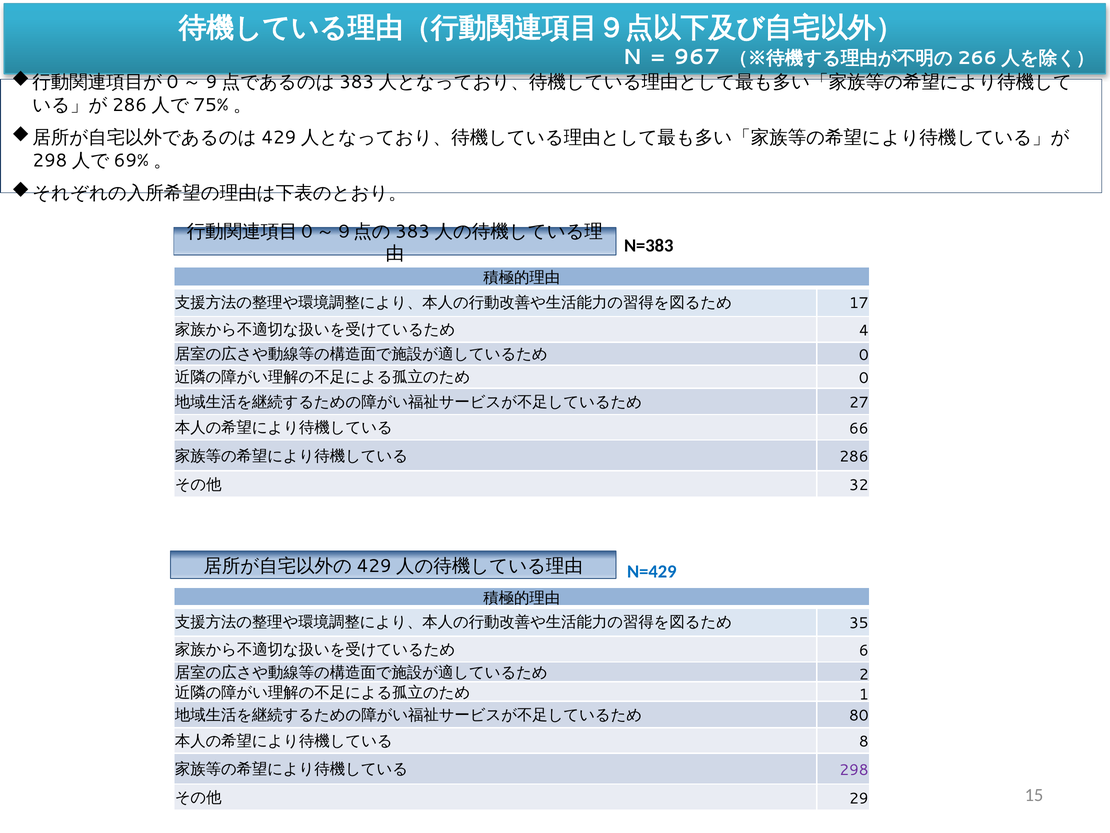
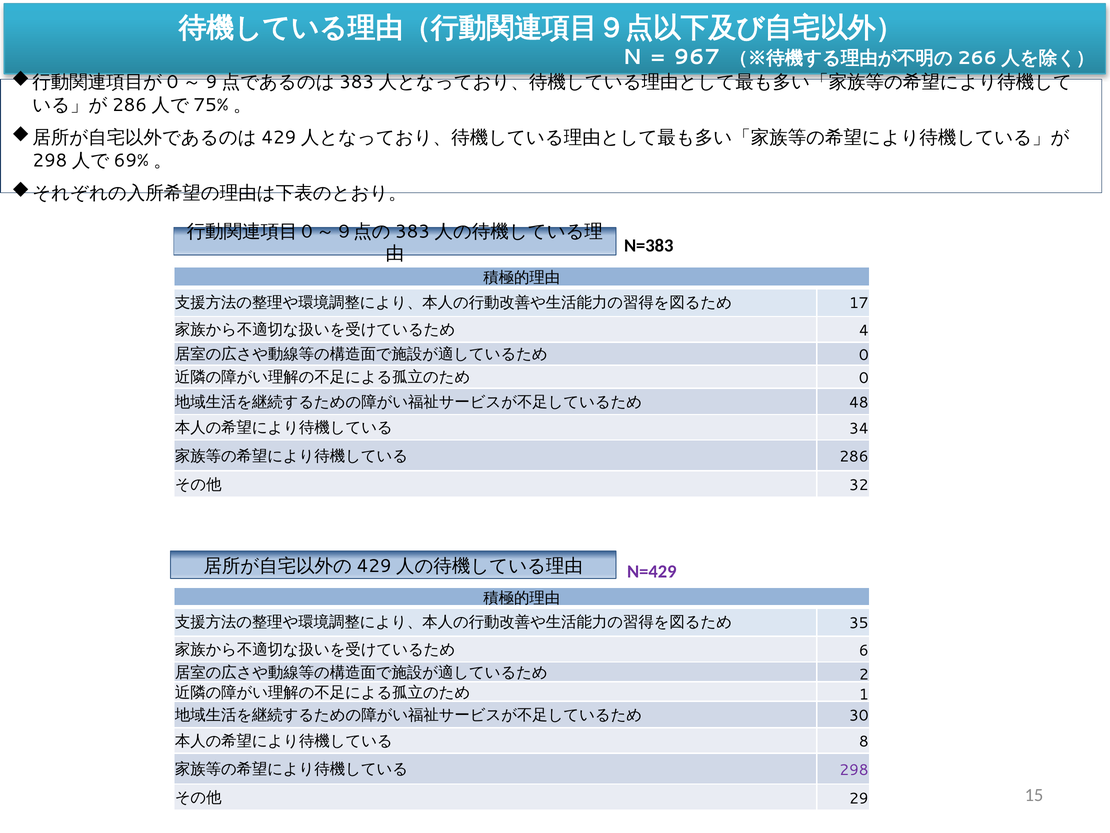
27: 27 -> 48 (859, 403)
66: 66 -> 34 (859, 428)
N=429 colour: blue -> purple (652, 571)
80: 80 -> 30 (859, 715)
